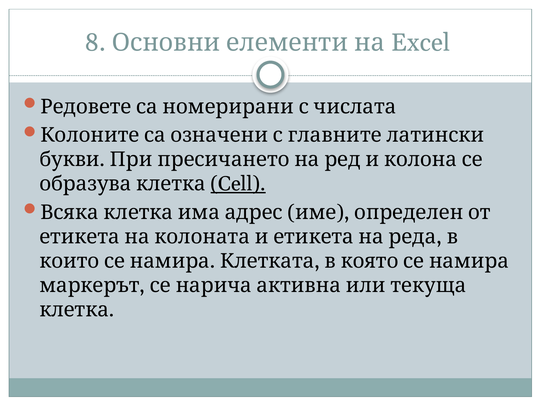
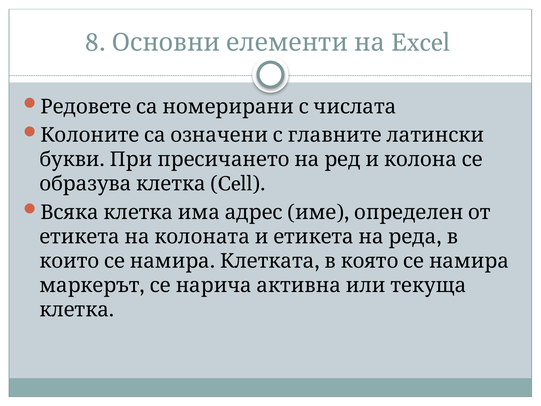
Cell underline: present -> none (238, 184)
